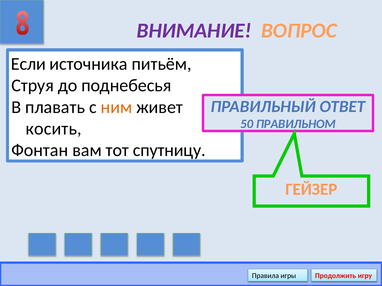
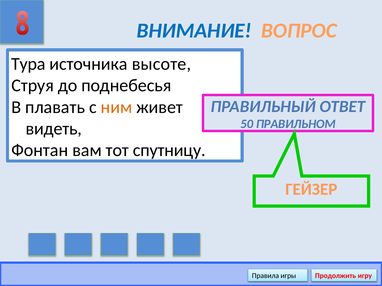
ВНИМАНИЕ colour: purple -> blue (194, 31)
Если: Если -> Тура (28, 64)
питьём: питьём -> высоте (161, 64)
косить: косить -> видеть (54, 129)
